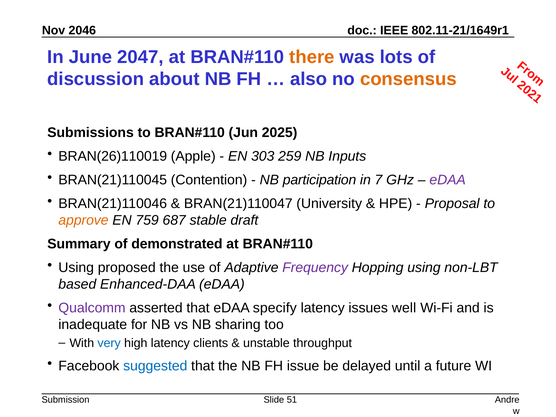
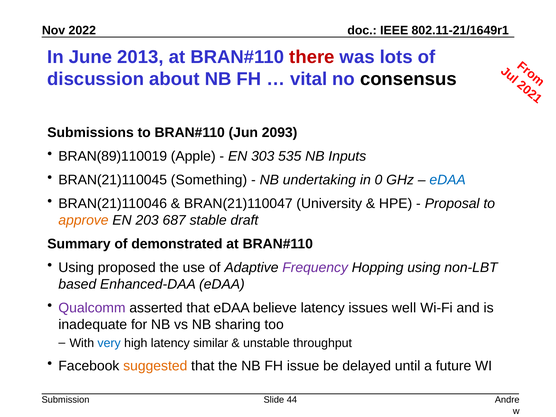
2046: 2046 -> 2022 (82, 31)
2047: 2047 -> 2013 (140, 57)
there colour: orange -> red (312, 57)
also: also -> vital (309, 79)
consensus colour: orange -> black (408, 79)
2025: 2025 -> 2093 (280, 133)
BRAN(26)110019: BRAN(26)110019 -> BRAN(89)110019 (113, 156)
259: 259 -> 535 (290, 156)
Contention: Contention -> Something (209, 180)
participation: participation -> undertaking (319, 180)
in 7: 7 -> 0 (379, 180)
eDAA colour: purple -> blue (448, 180)
759: 759 -> 203 (147, 220)
specify: specify -> believe (275, 308)
clients: clients -> similar (211, 343)
suggested colour: blue -> orange (155, 366)
51: 51 -> 44 (292, 400)
